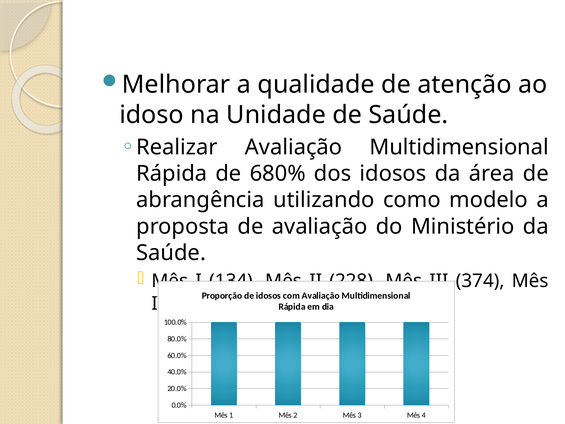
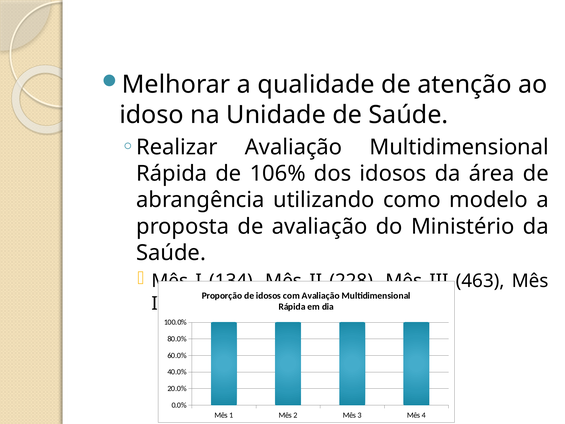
680%: 680% -> 106% (278, 174)
374: 374 -> 463 (480, 281)
